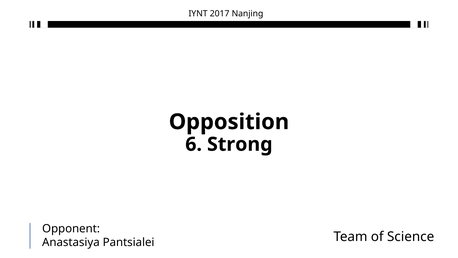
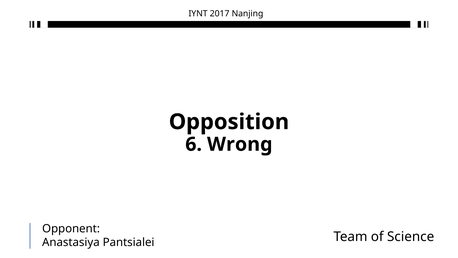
Strong: Strong -> Wrong (240, 144)
